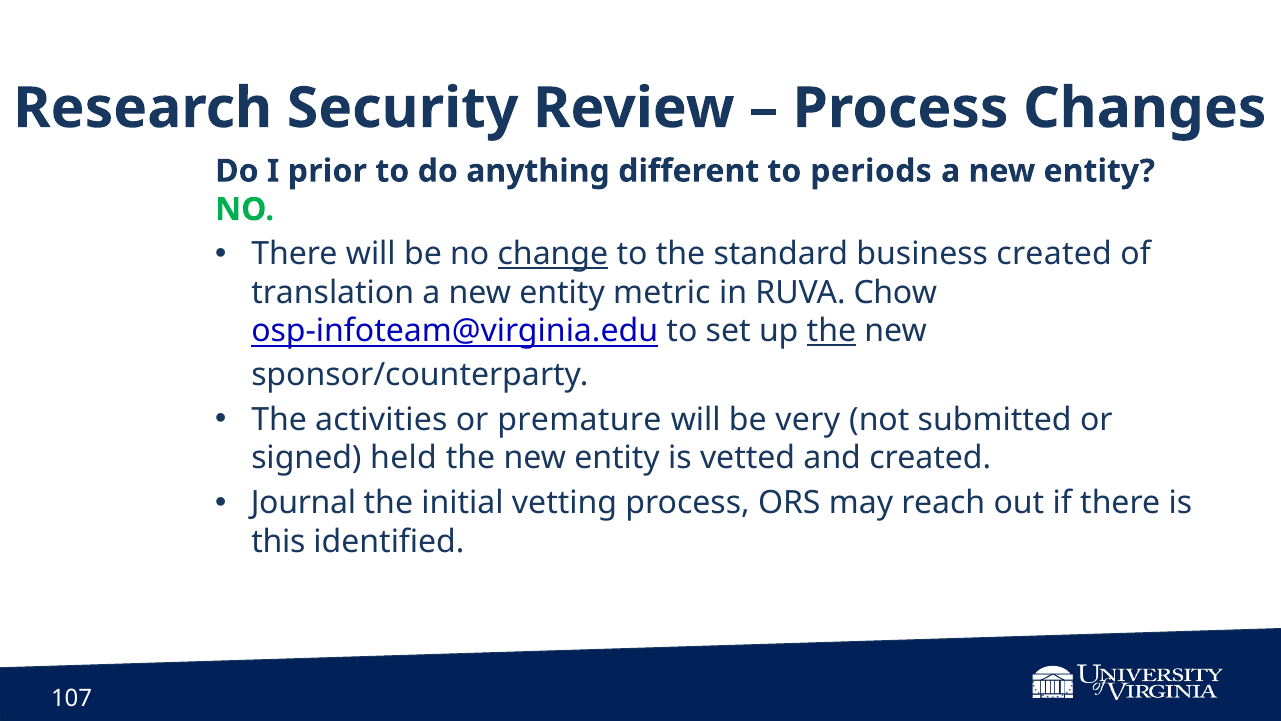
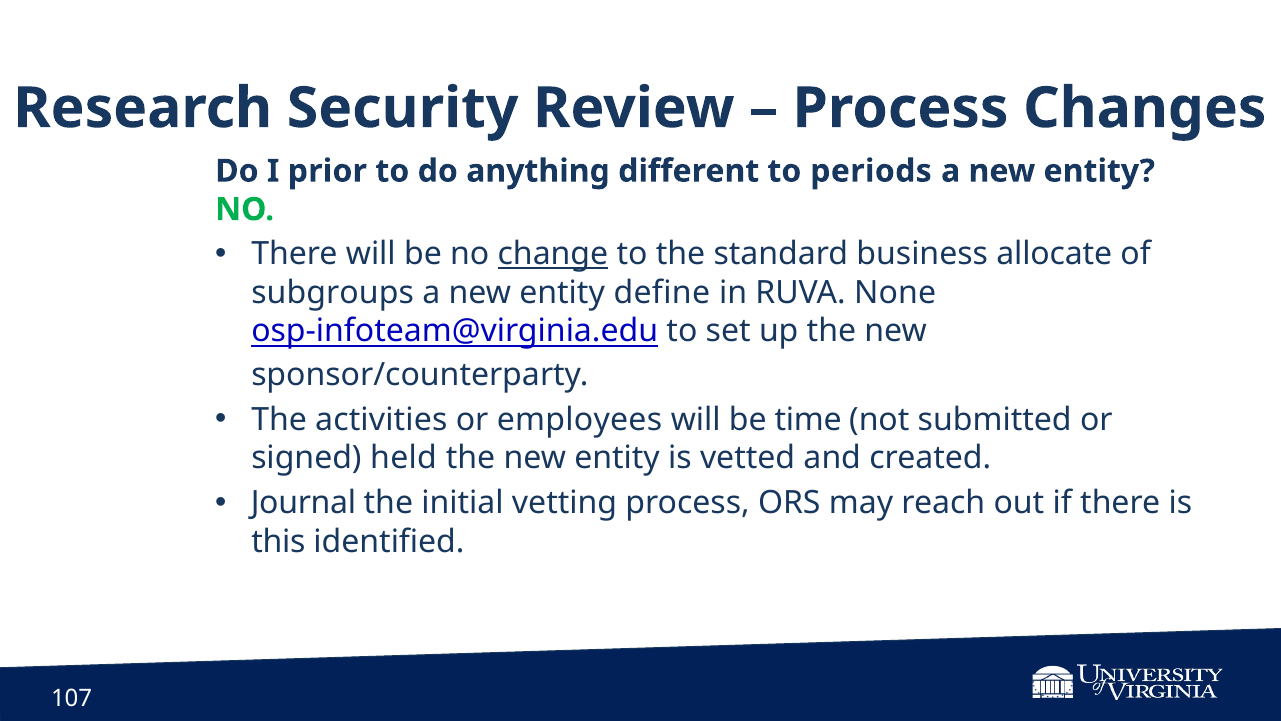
business created: created -> allocate (1054, 254)
translation: translation -> subgroups (333, 293)
metric: metric -> define (662, 293)
Chow: Chow -> None (895, 293)
the underline: present -> none (831, 331)
premature: premature -> employees (579, 420)
very: very -> time (808, 420)
